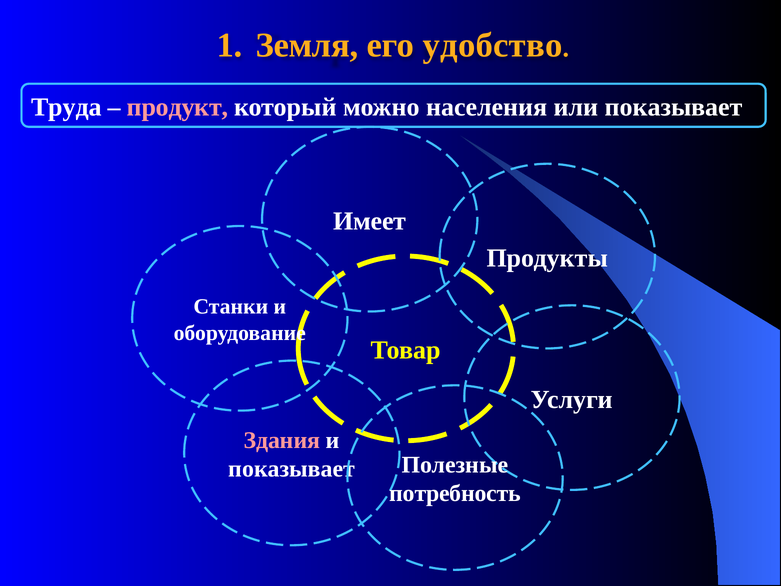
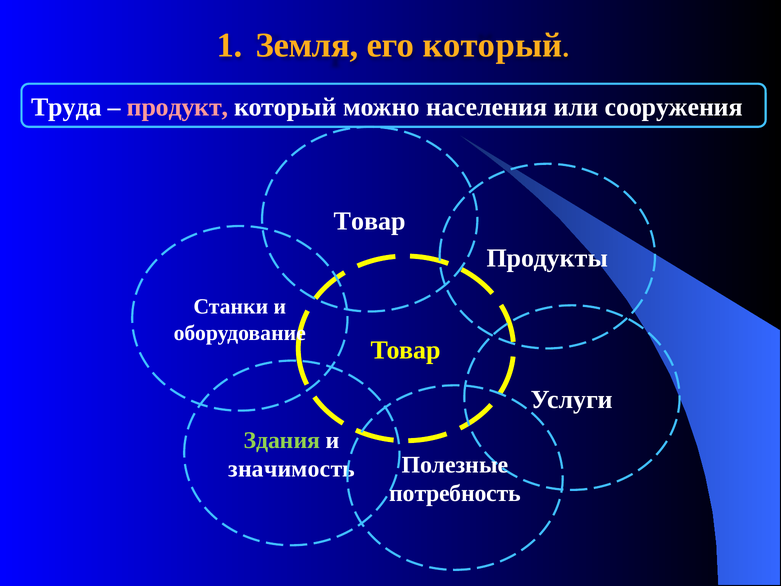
его удобство: удобство -> который (493, 45)
или показывает: показывает -> сооружения (674, 107)
Имеет: Имеет -> Товар (370, 221)
Здания colour: pink -> light green (282, 440)
показывает: показывает -> значимость (292, 469)
